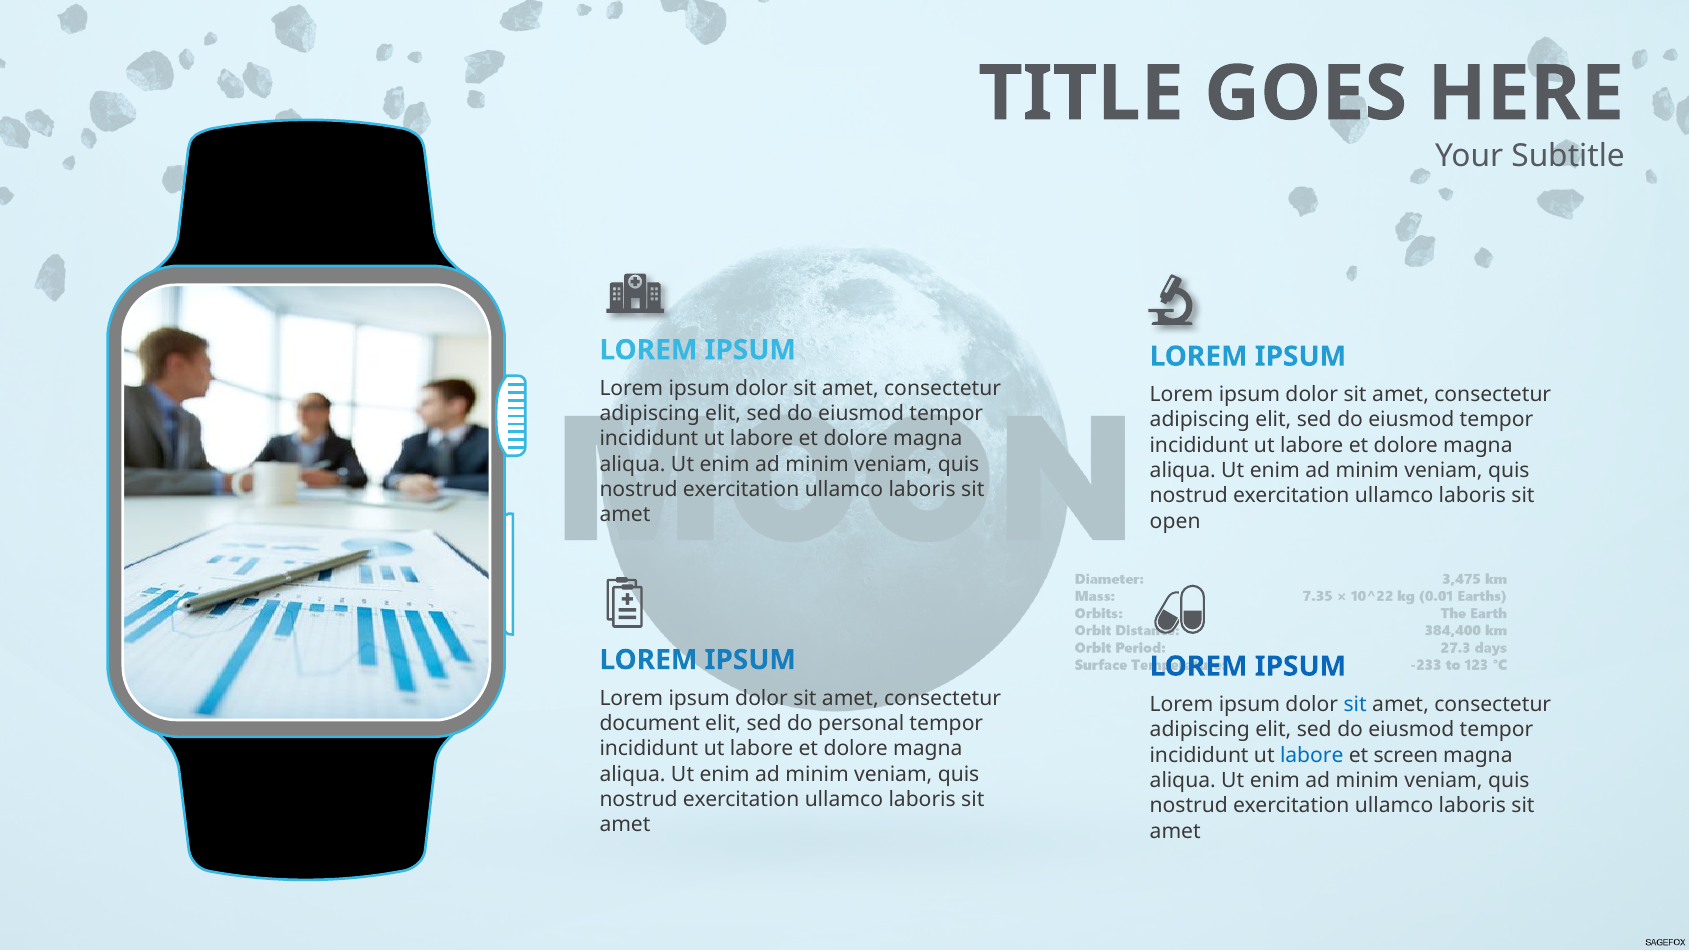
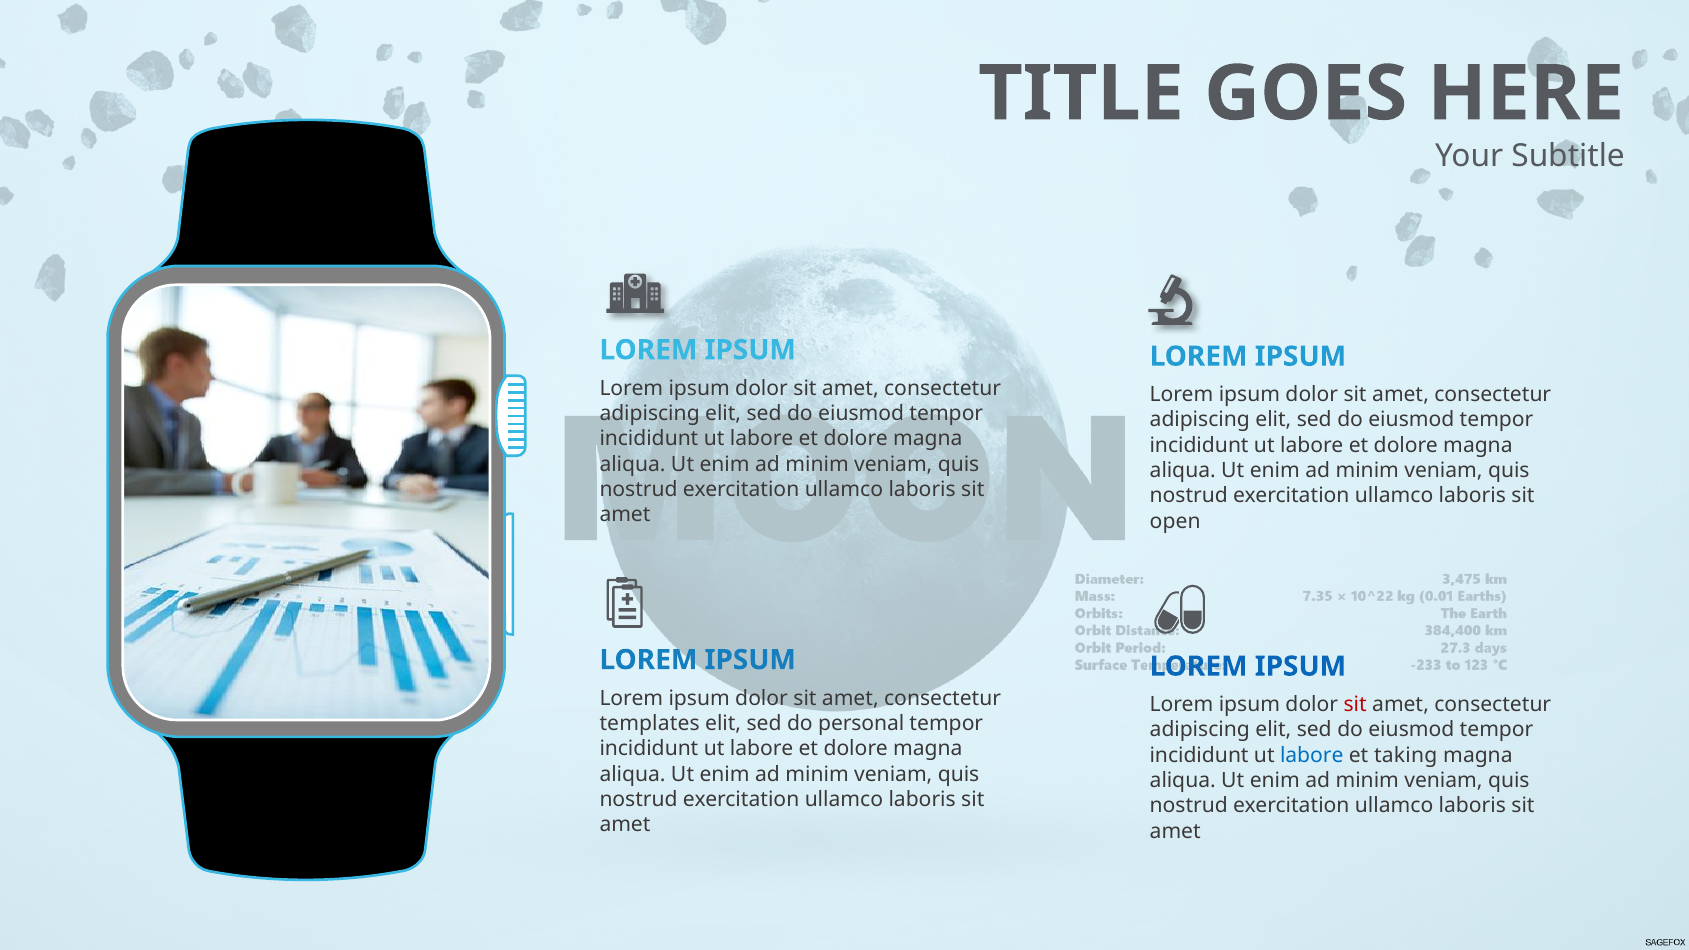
sit colour: blue -> red (1355, 705)
document: document -> templates (650, 723)
screen: screen -> taking (1406, 755)
